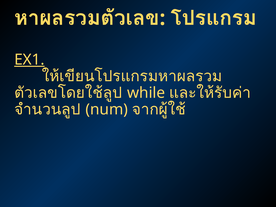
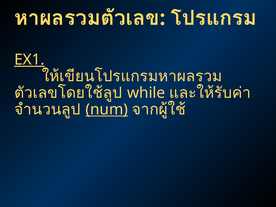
num underline: none -> present (107, 109)
